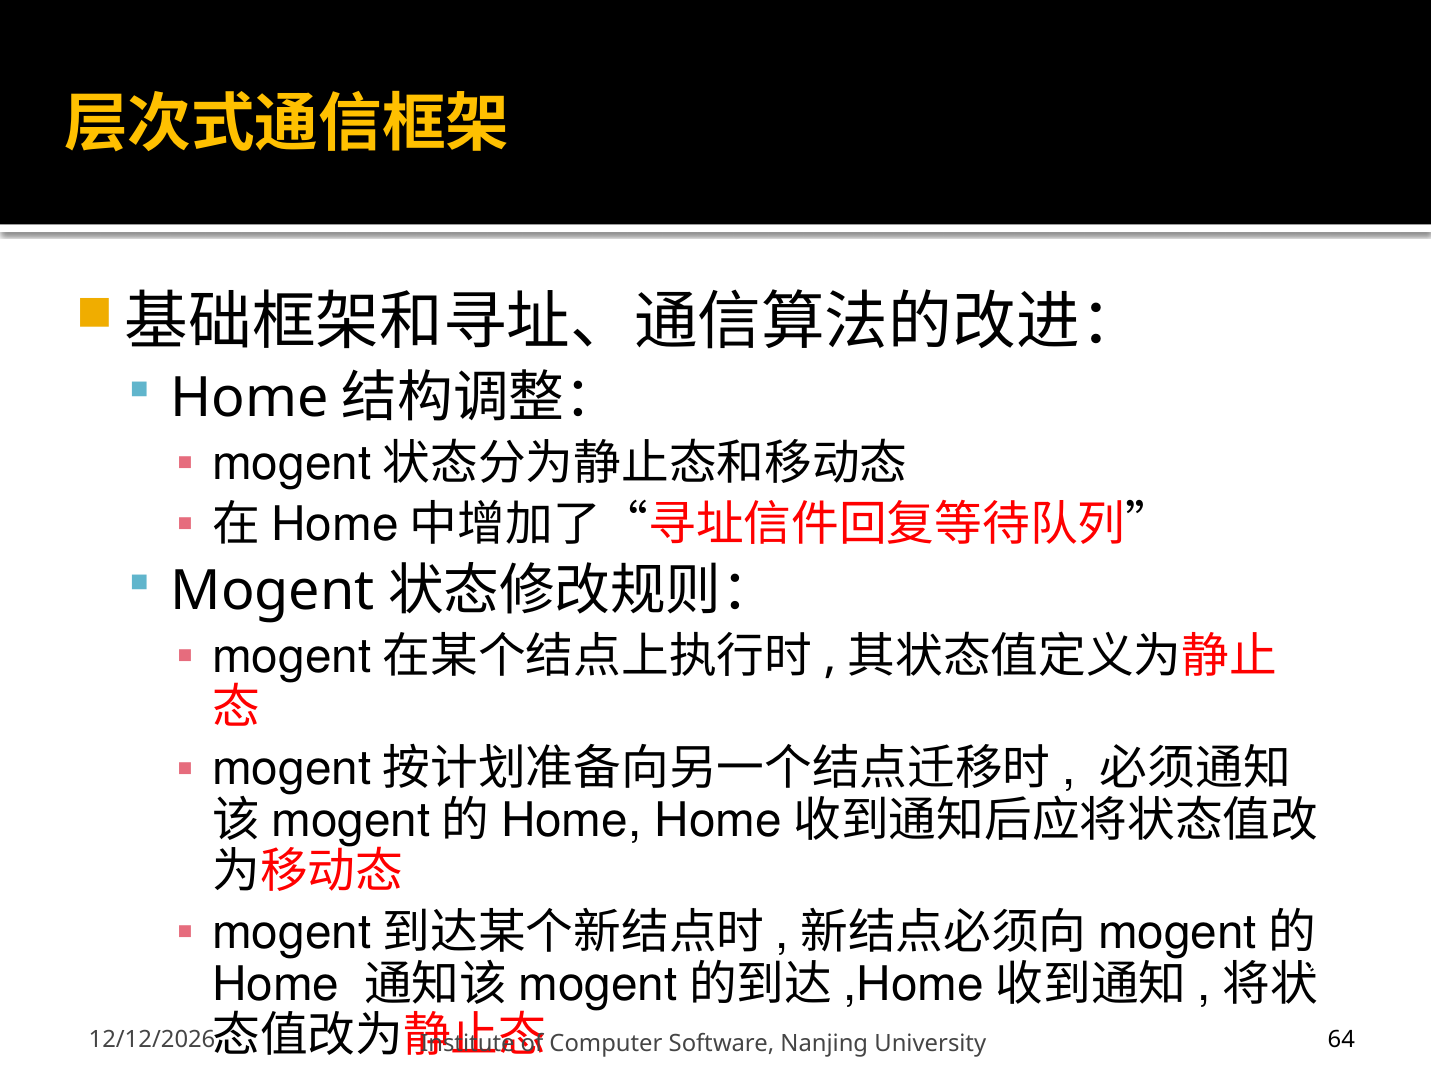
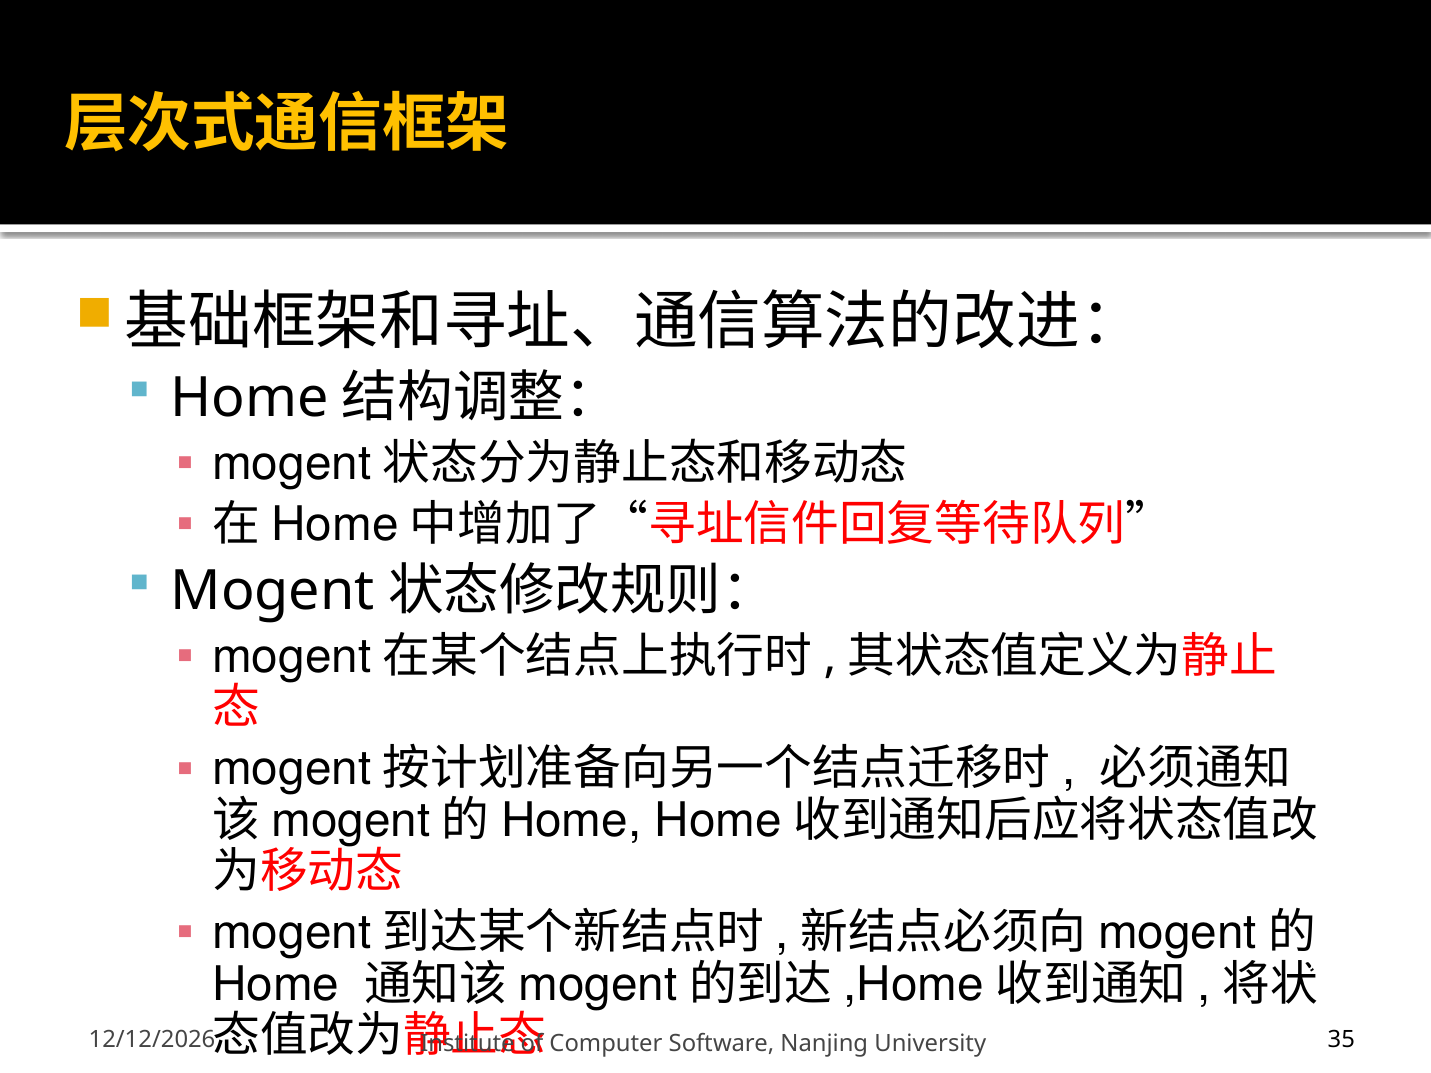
64: 64 -> 35 (1341, 1040)
